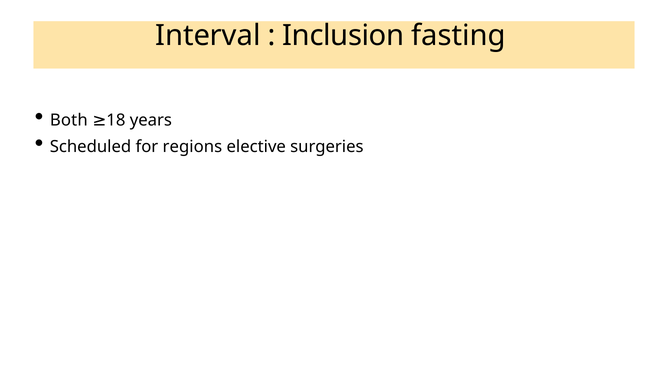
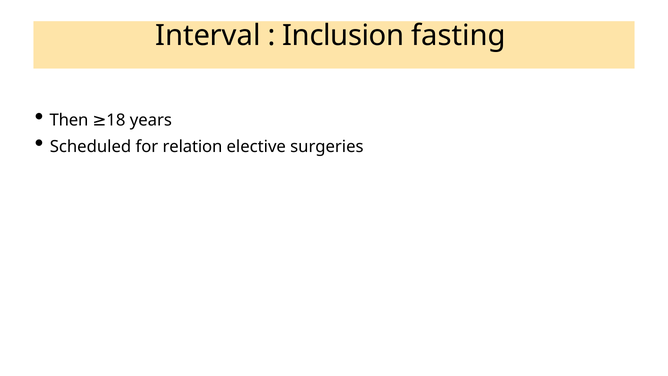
Both: Both -> Then (69, 120)
regions: regions -> relation (192, 147)
